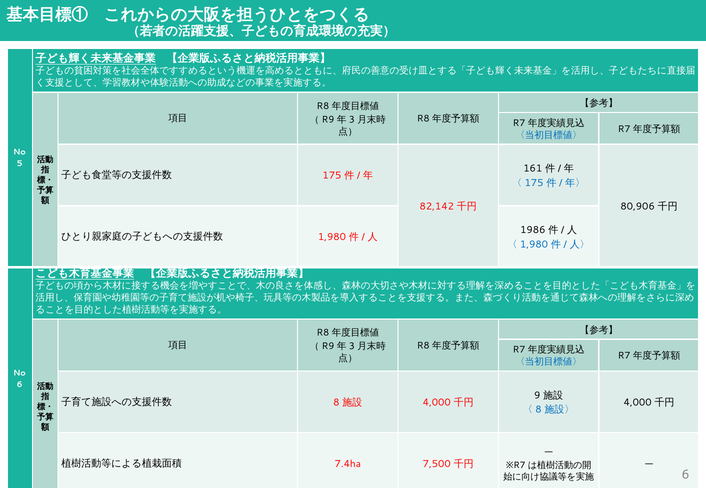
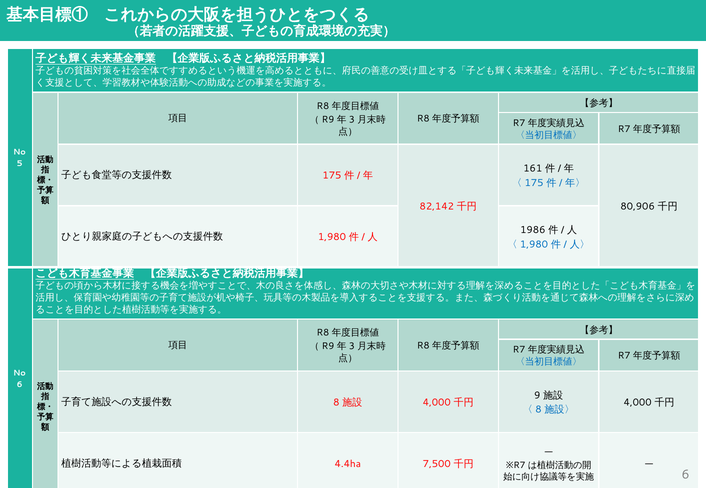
7.4ha: 7.4ha -> 4.4ha (348, 465)
